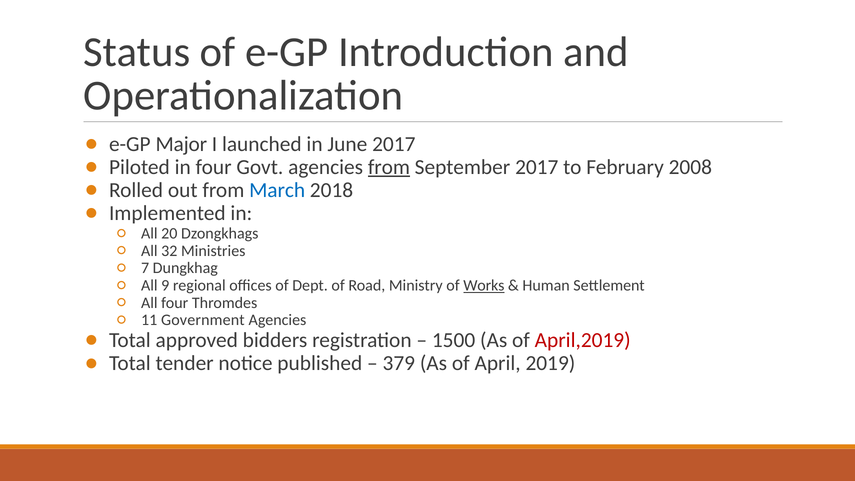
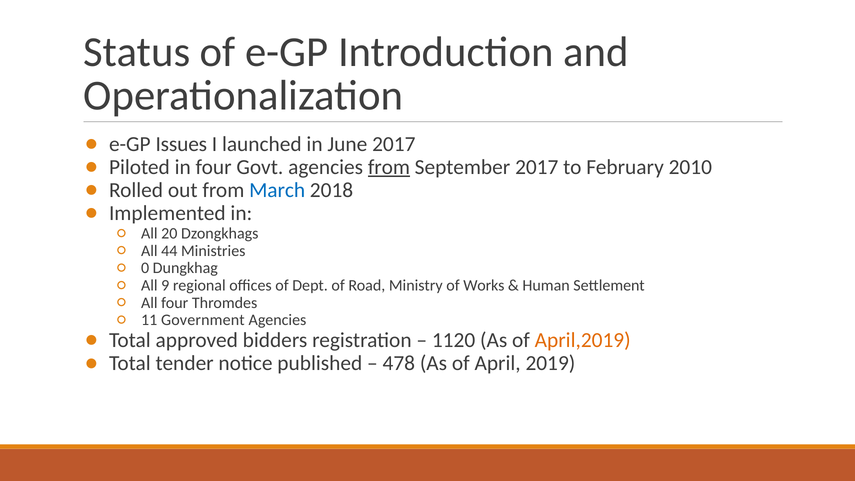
Major: Major -> Issues (181, 144)
2008: 2008 -> 2010 (690, 167)
32: 32 -> 44 (169, 251)
7: 7 -> 0 (145, 268)
Works underline: present -> none (484, 285)
1500: 1500 -> 1120 (454, 340)
April,2019 colour: red -> orange (583, 340)
379: 379 -> 478 (399, 363)
